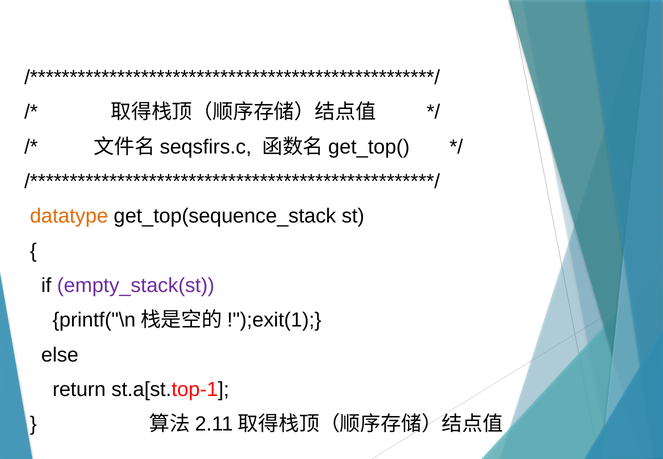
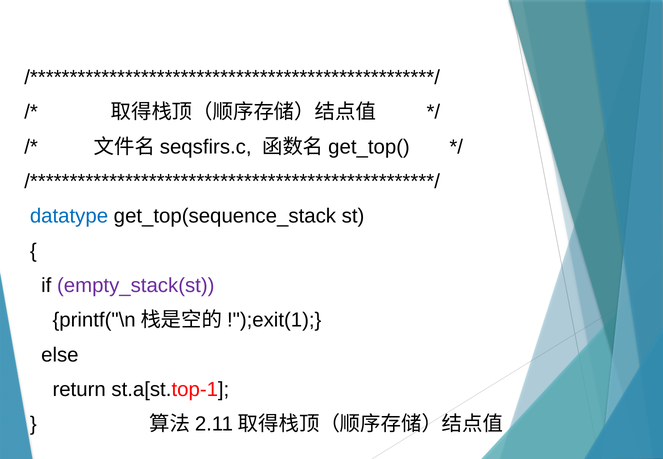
datatype colour: orange -> blue (69, 216)
